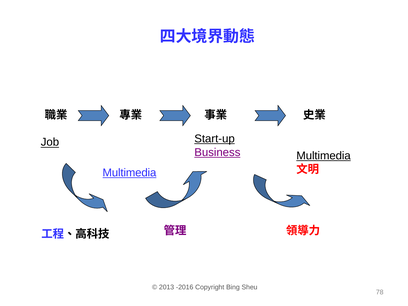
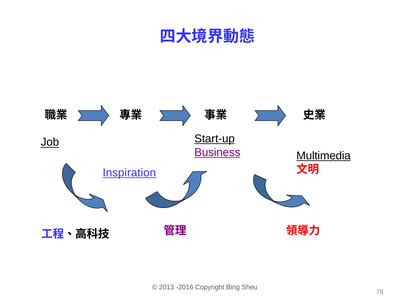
Multimedia: Multimedia -> Inspiration (129, 173)
